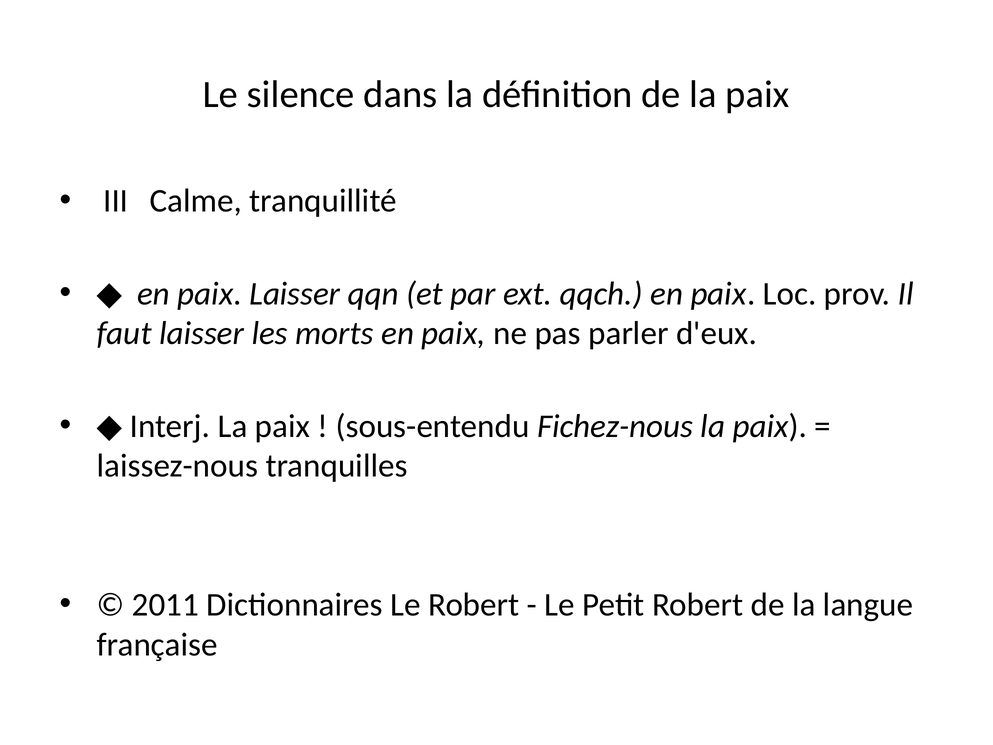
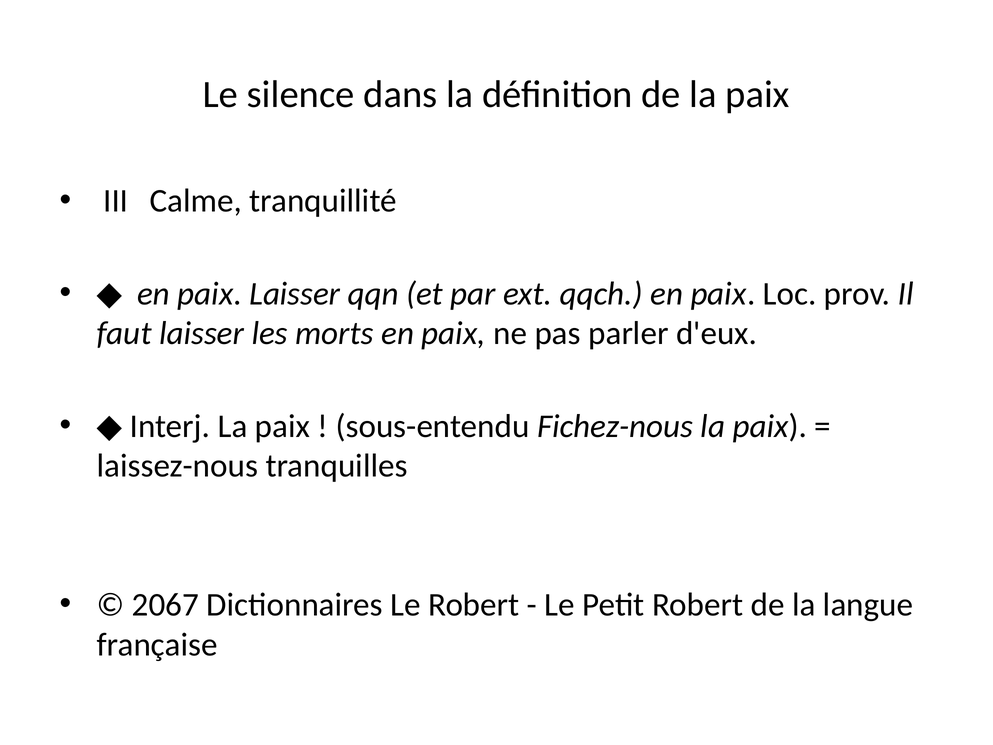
2011: 2011 -> 2067 (165, 605)
